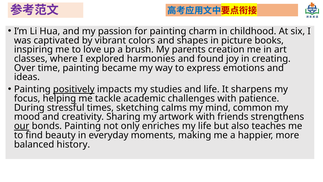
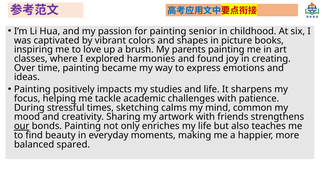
charm: charm -> senior (203, 31)
parents creation: creation -> painting (226, 49)
positively underline: present -> none (74, 89)
history: history -> spared (73, 144)
